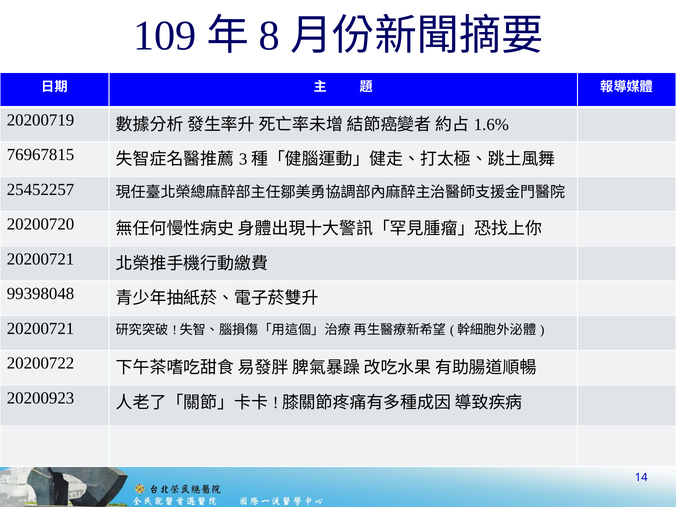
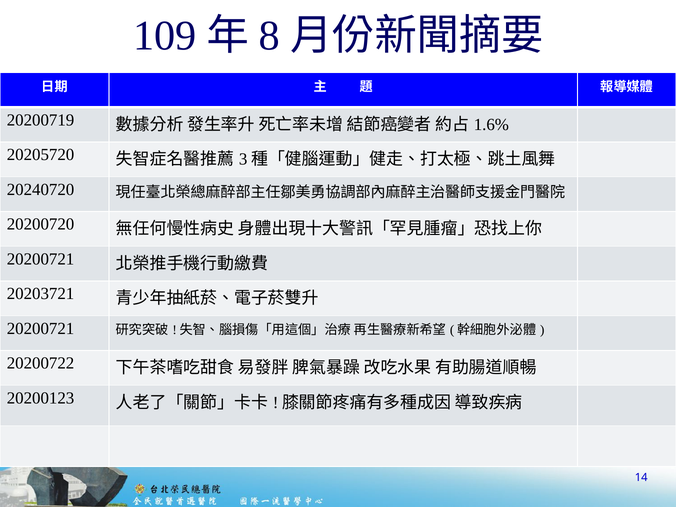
76967815: 76967815 -> 20205720 (41, 155)
25452257: 25452257 -> 20240720 (41, 190)
99398048: 99398048 -> 20203721 (41, 294)
20200923: 20200923 -> 20200123 (41, 398)
